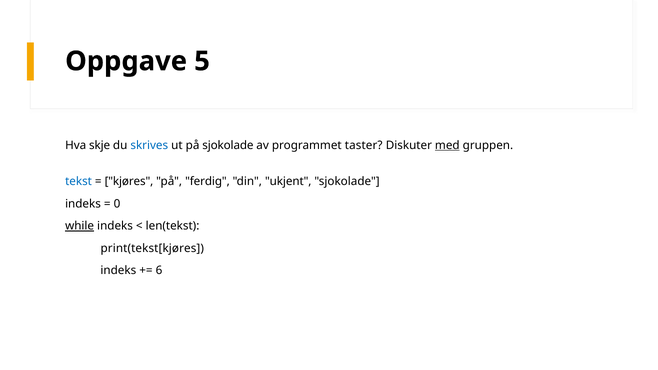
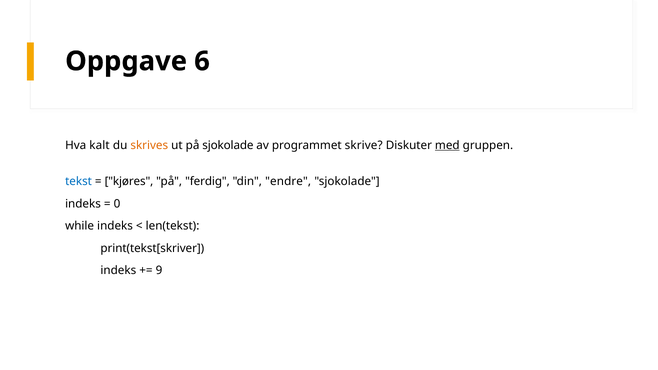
5: 5 -> 6 (202, 61)
skje: skje -> kalt (100, 145)
skrives colour: blue -> orange (149, 145)
taster: taster -> skrive (364, 145)
ukjent: ukjent -> endre (288, 182)
while underline: present -> none (80, 226)
print(tekst[kjøres: print(tekst[kjøres -> print(tekst[skriver (152, 248)
6: 6 -> 9 (159, 271)
